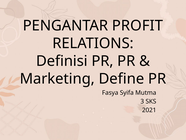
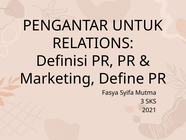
PROFIT: PROFIT -> UNTUK (137, 25)
